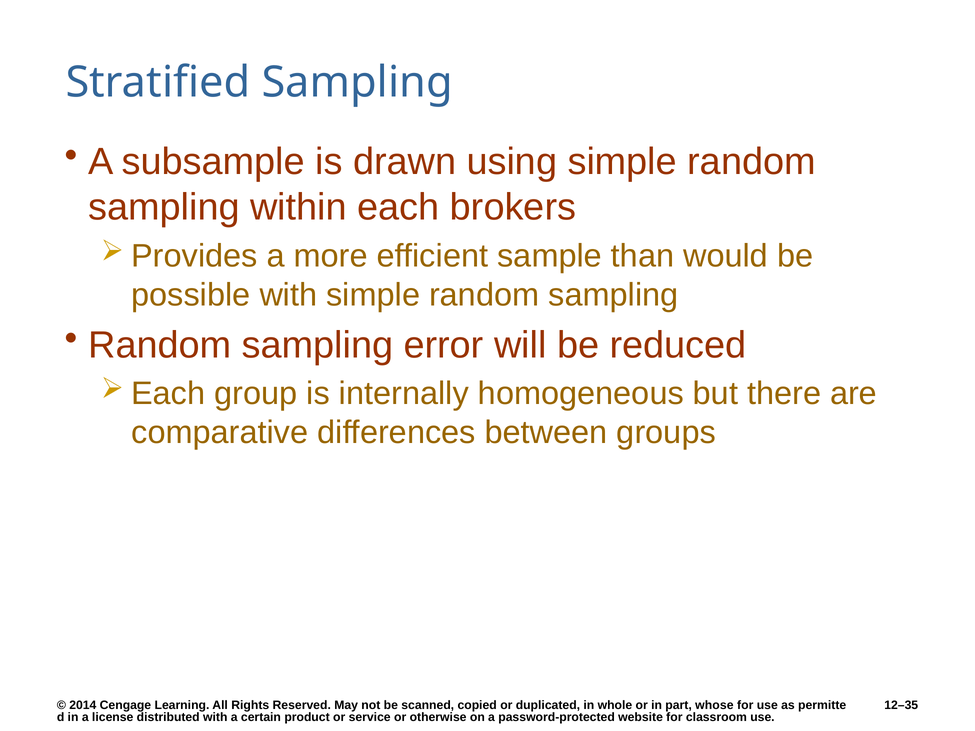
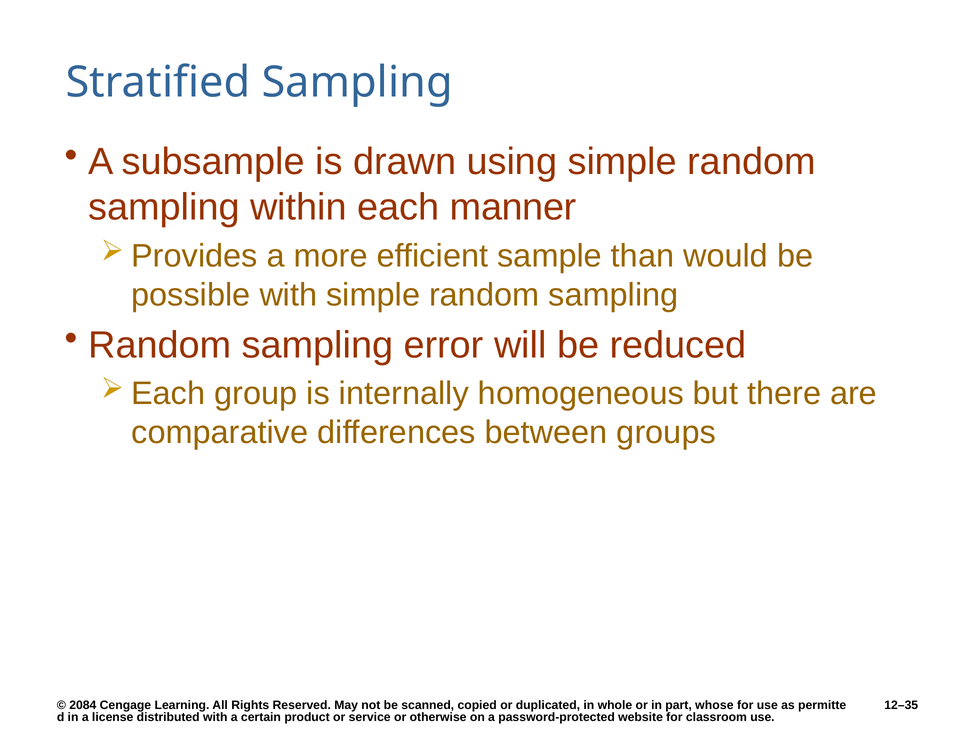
brokers: brokers -> manner (513, 208)
2014: 2014 -> 2084 (83, 705)
